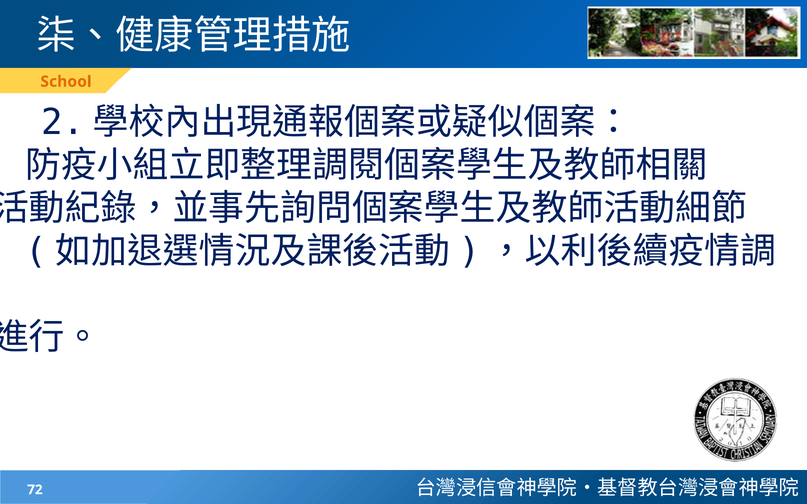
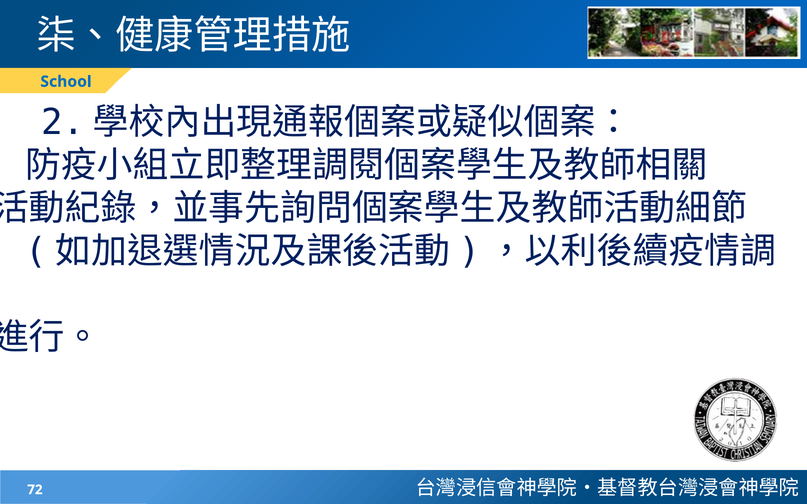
School colour: orange -> blue (66, 82)
